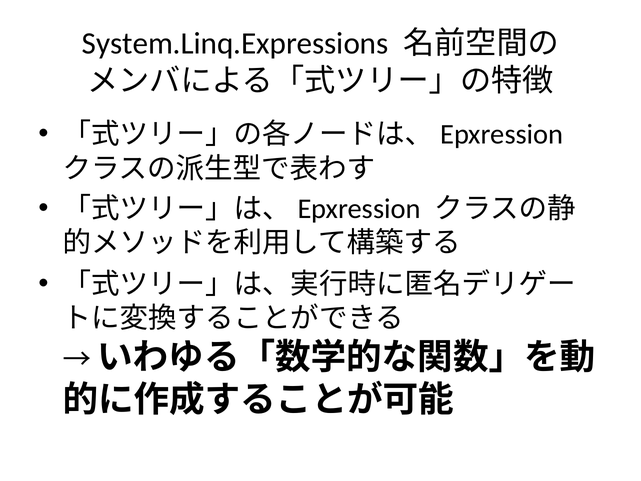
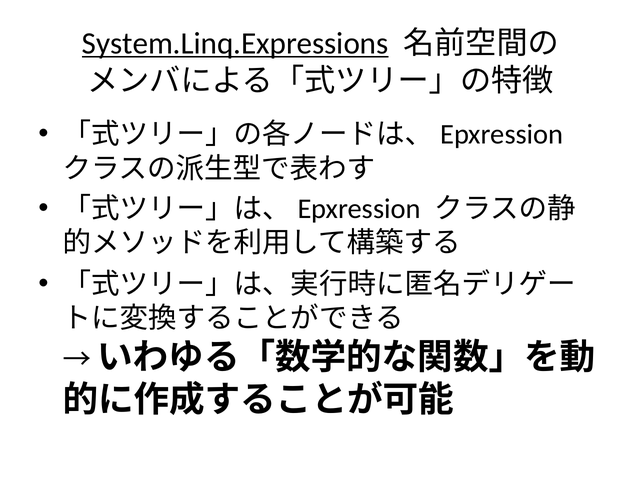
System.Linq.Expressions underline: none -> present (235, 43)
